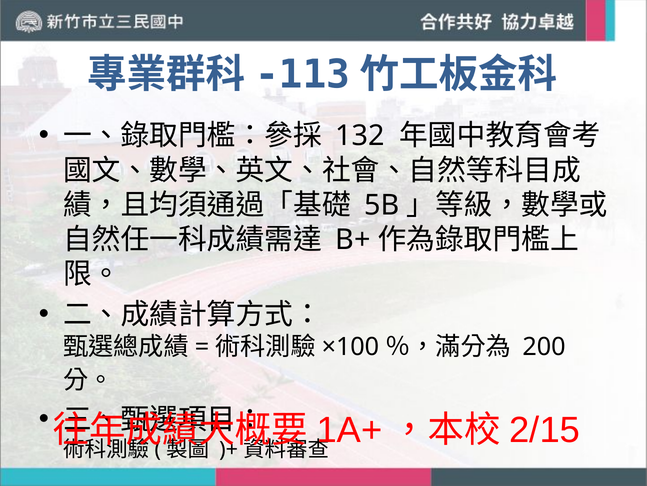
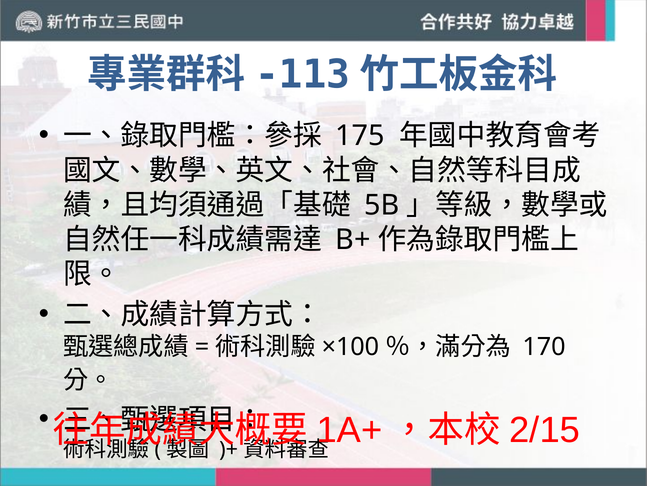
132: 132 -> 175 (360, 136)
200: 200 -> 170 (544, 346)
